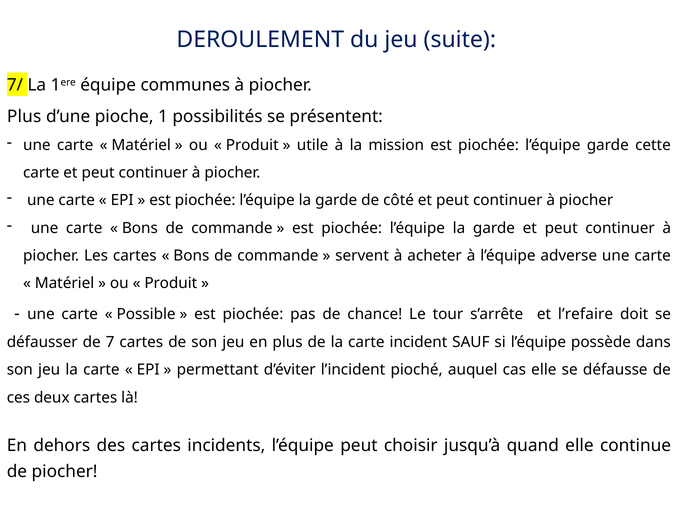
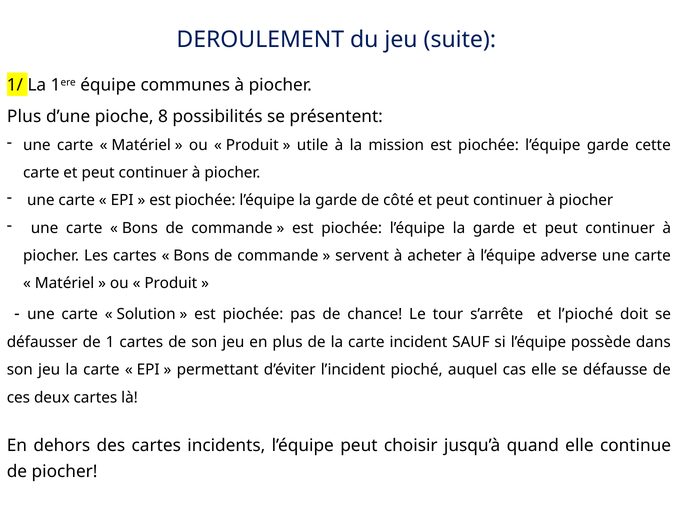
7/: 7/ -> 1/ (15, 85)
1: 1 -> 8 (163, 116)
Possible: Possible -> Solution (146, 314)
l’refaire: l’refaire -> l’pioché (586, 314)
7: 7 -> 1 (110, 342)
